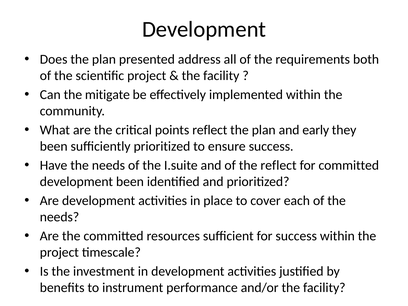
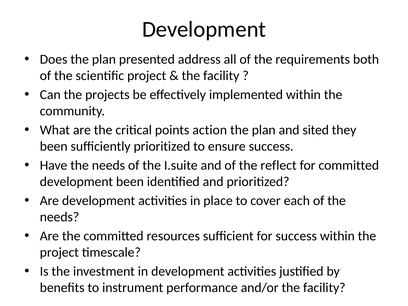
mitigate: mitigate -> projects (107, 95)
points reflect: reflect -> action (210, 130)
early: early -> sited (316, 130)
